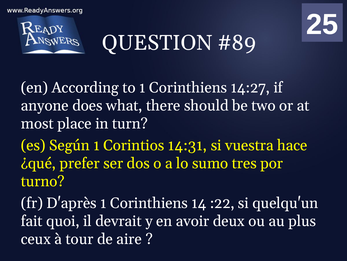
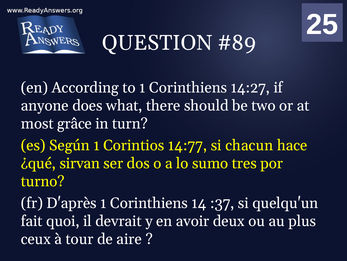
place: place -> grâce (75, 123)
14:31: 14:31 -> 14:77 (187, 145)
vuestra: vuestra -> chacun (249, 145)
prefer: prefer -> sirvan (80, 163)
:22: :22 -> :37 (222, 203)
